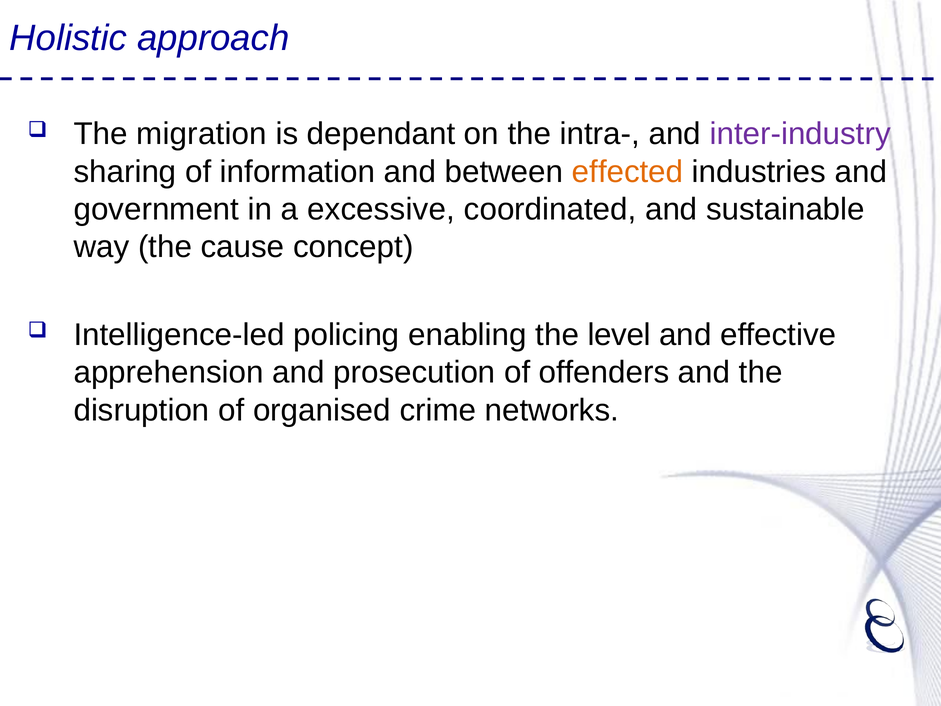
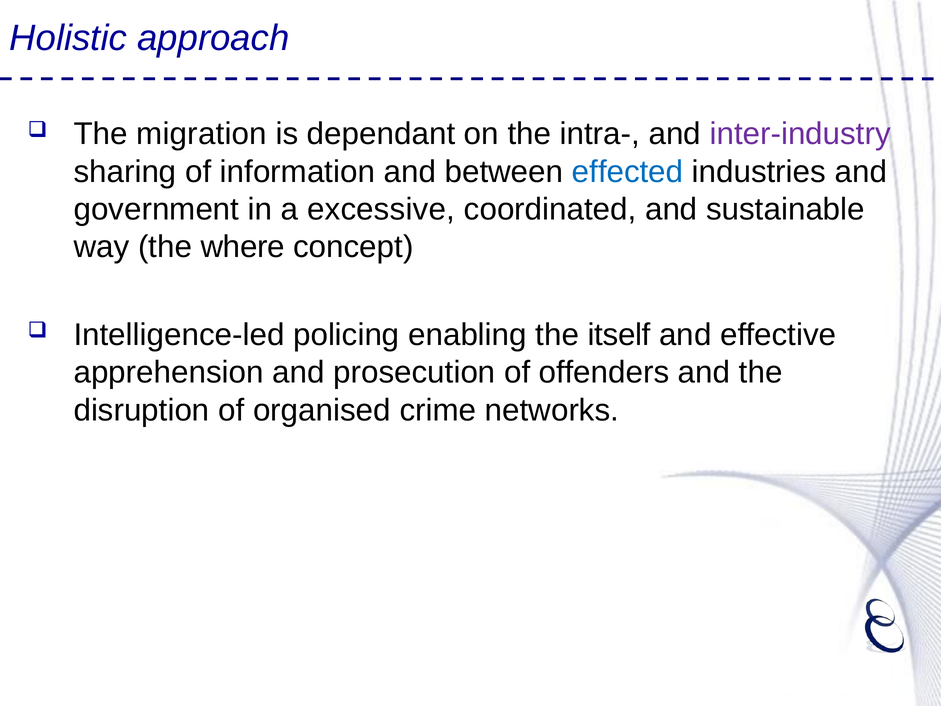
effected colour: orange -> blue (628, 172)
cause: cause -> where (243, 247)
level: level -> itself (619, 335)
